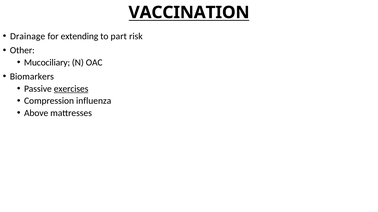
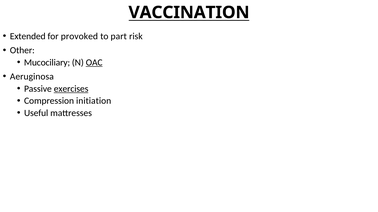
Drainage: Drainage -> Extended (28, 36)
extending: extending -> provoked (79, 36)
OAC underline: none -> present (94, 63)
Biomarkers: Biomarkers -> Aeruginosa (32, 77)
influenza: influenza -> initiation (94, 101)
Above: Above -> Useful (36, 113)
